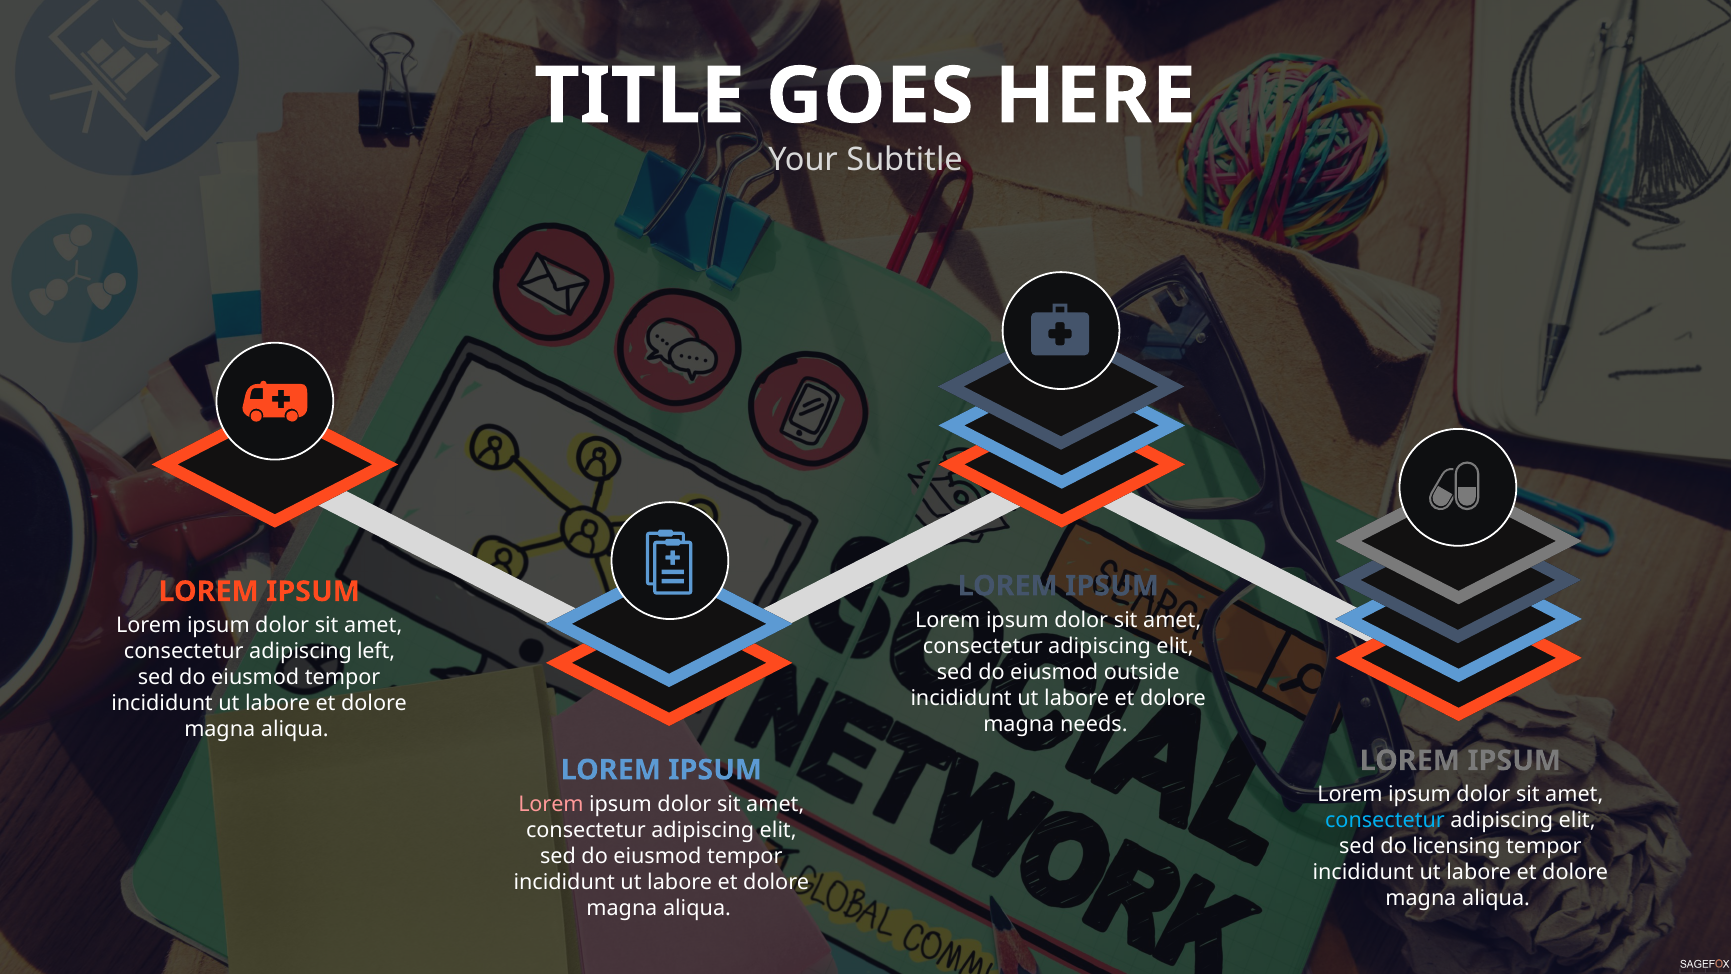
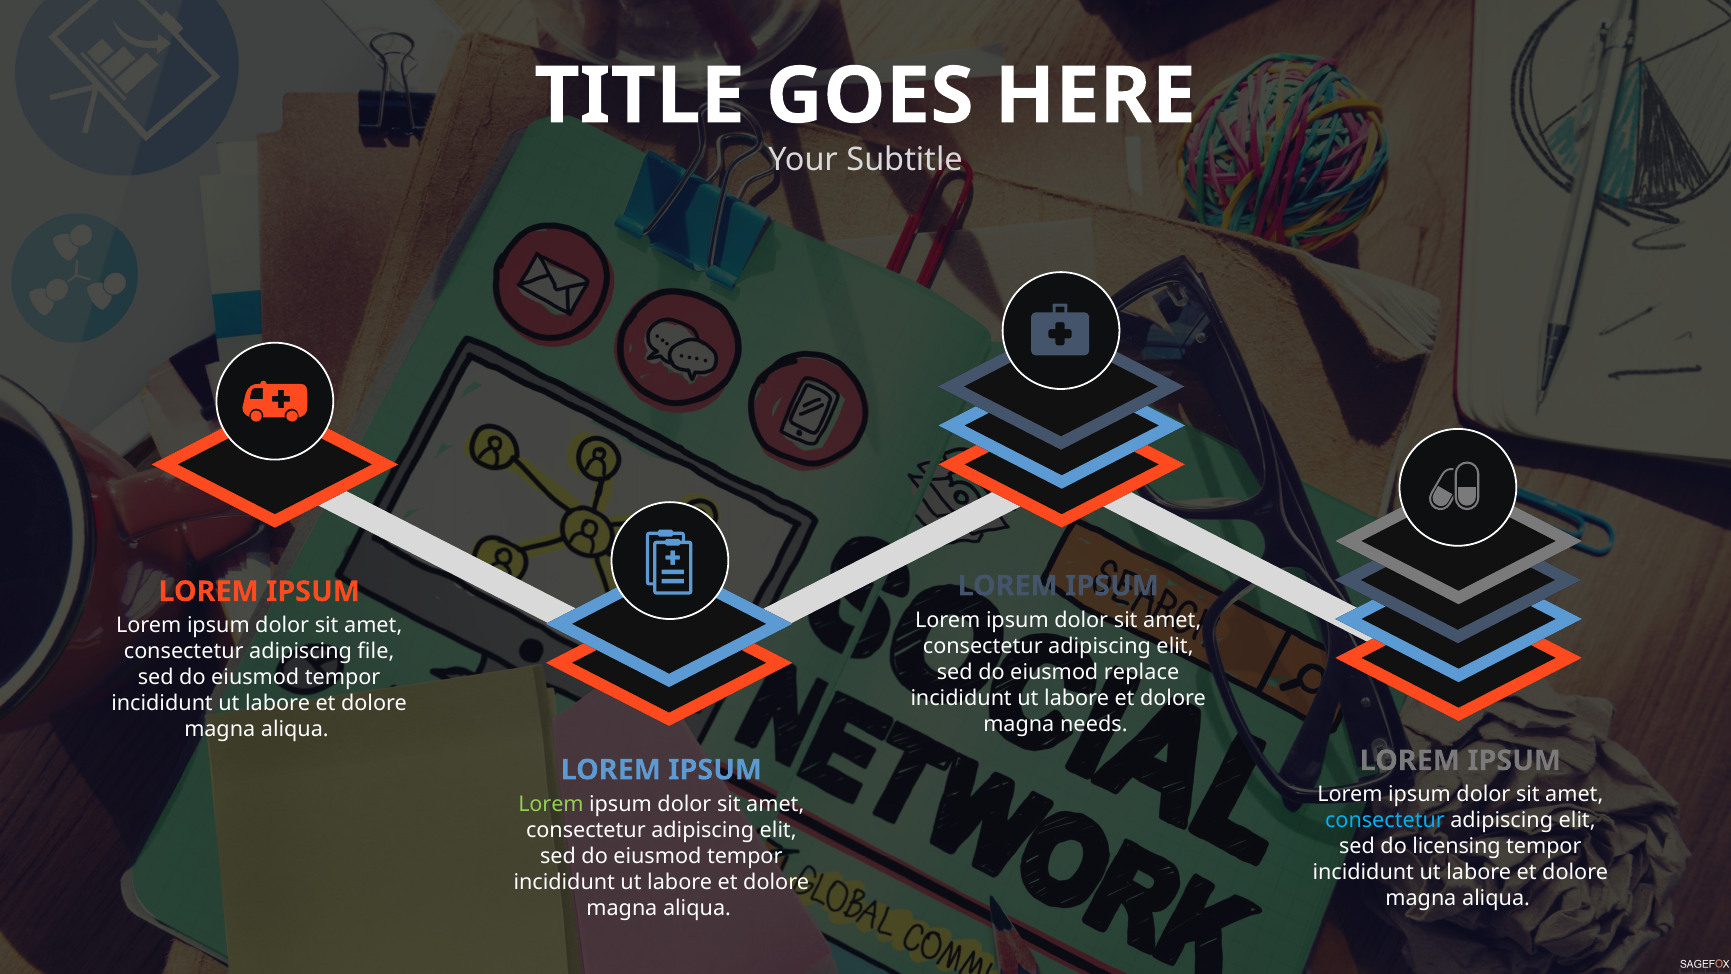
left: left -> file (376, 651)
outside: outside -> replace (1142, 672)
Lorem colour: pink -> light green (551, 804)
